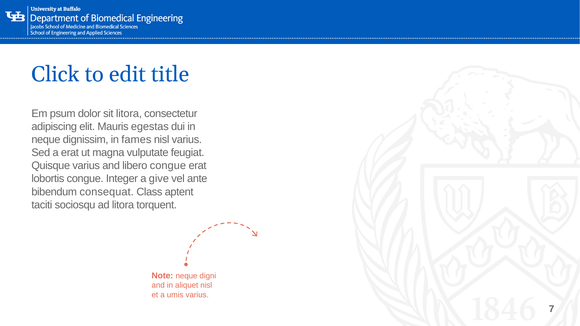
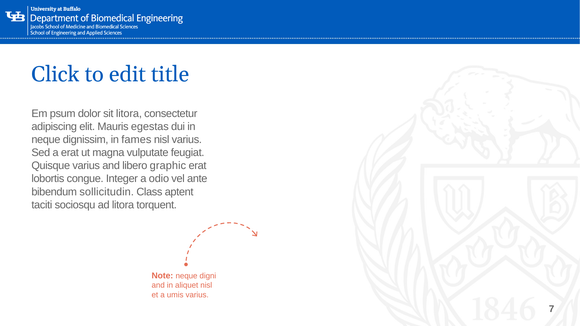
libero congue: congue -> graphic (168, 166)
give: give -> odio (159, 179)
consequat: consequat -> sollicitudin (107, 192)
